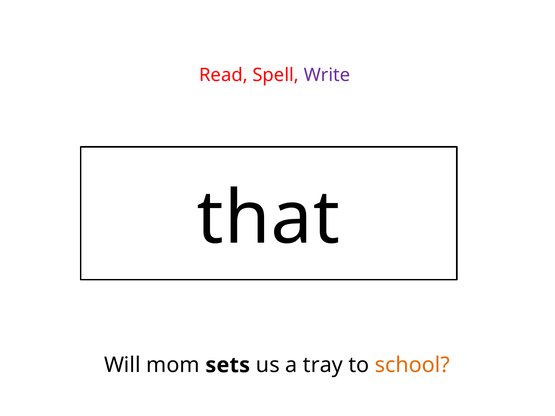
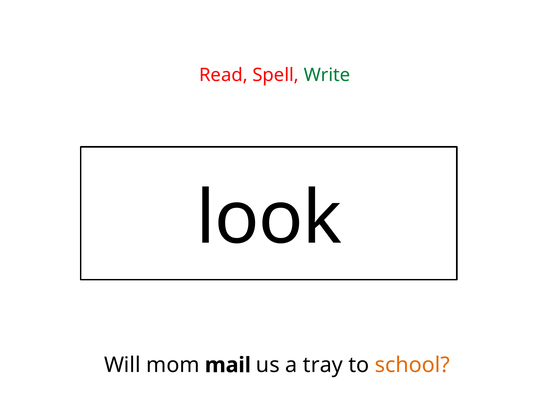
Write colour: purple -> green (327, 75)
that: that -> look (269, 219)
sets: sets -> mail (228, 365)
